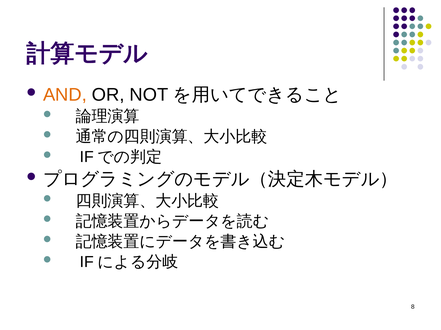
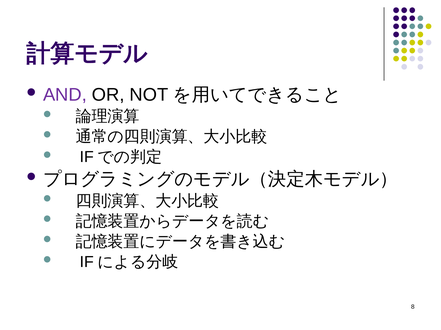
AND colour: orange -> purple (65, 95)
